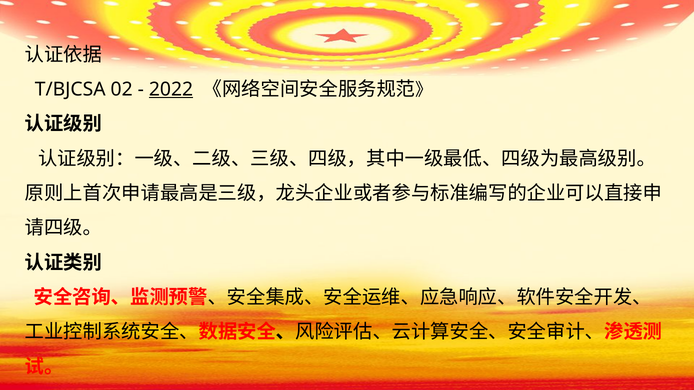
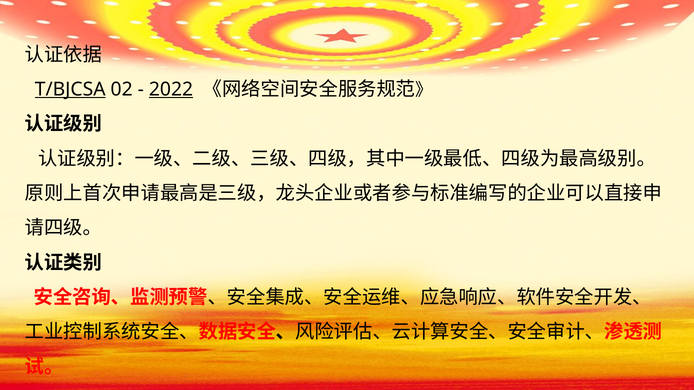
T/BJCSA underline: none -> present (70, 89)
